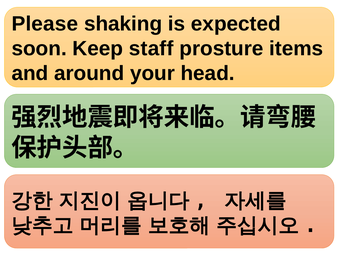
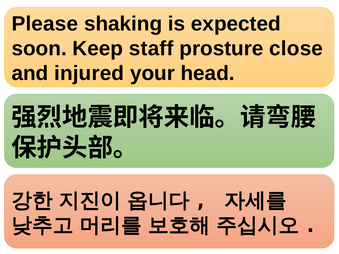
items: items -> close (296, 49)
around: around -> injured (89, 73)
